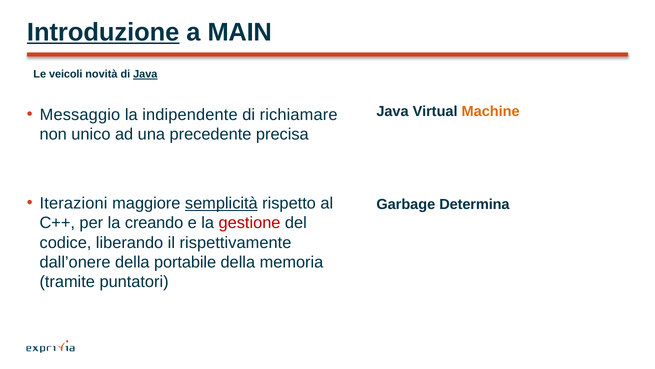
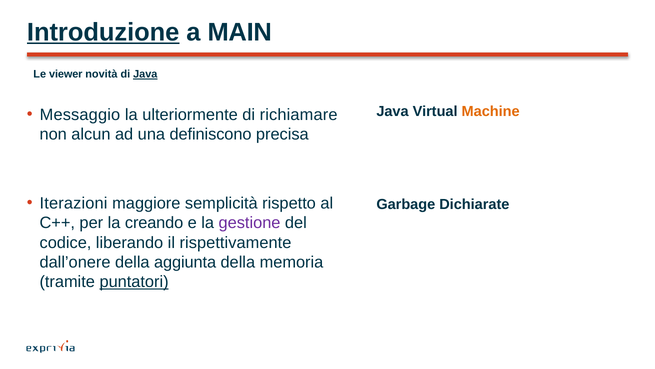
veicoli: veicoli -> viewer (66, 74)
indipendente: indipendente -> ulteriormente (190, 115)
unico: unico -> alcun (91, 134)
precedente: precedente -> definiscono (211, 134)
semplicità underline: present -> none (221, 203)
Determina: Determina -> Dichiarate (474, 204)
gestione colour: red -> purple (250, 223)
portabile: portabile -> aggiunta (185, 262)
puntatori underline: none -> present (134, 282)
